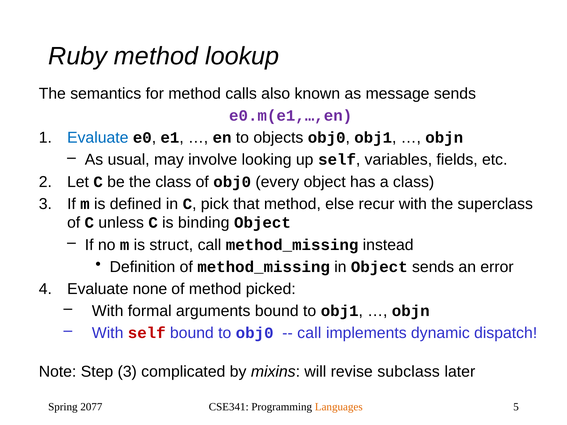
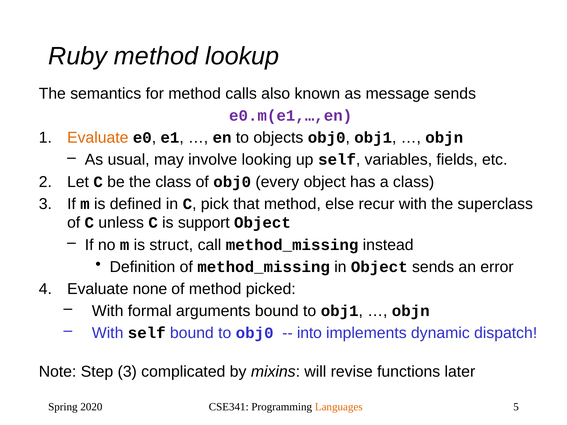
Evaluate colour: blue -> orange (98, 138)
binding: binding -> support (204, 223)
self colour: red -> black (147, 333)
call: call -> into (309, 333)
subclass: subclass -> functions (409, 372)
2077: 2077 -> 2020 (91, 407)
